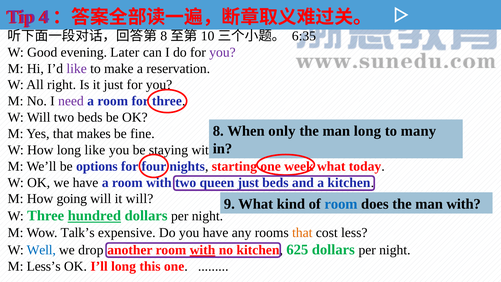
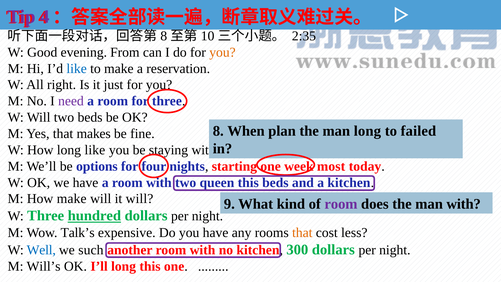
6:35: 6:35 -> 2:35 (304, 36)
Later: Later -> From (125, 52)
you colour: purple -> orange (222, 52)
like colour: purple -> blue (77, 69)
only: only -> plan (282, 131)
many: many -> failed (418, 131)
what: what -> most (331, 166)
queen just: just -> this (248, 182)
How going: going -> make (72, 199)
room colour: blue -> purple (341, 204)
drop: drop -> such (91, 250)
with underline: present -> none (203, 250)
625: 625 -> 300 (297, 249)
Less’s: Less’s -> Will’s (44, 266)
